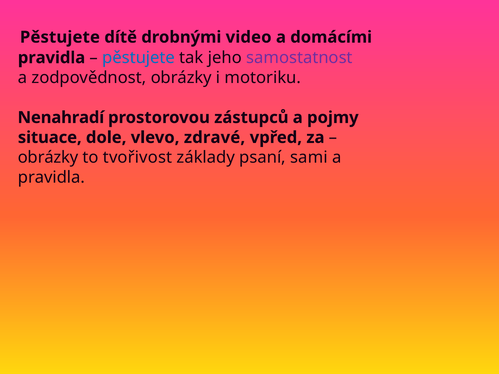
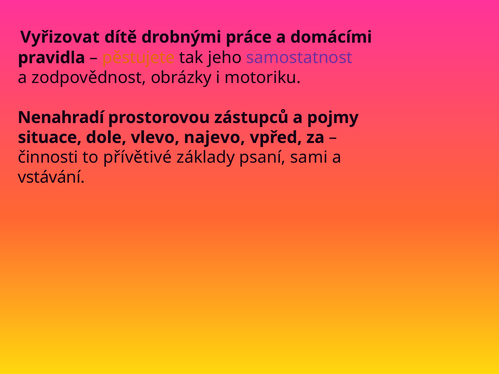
Pěstujete: Pěstujete -> Vyřizovat (60, 37)
video: video -> práce (249, 37)
pěstujete colour: blue -> orange (139, 58)
zdravé: zdravé -> najevo (215, 138)
obrázky: obrázky -> činnosti (48, 158)
tvořivost: tvořivost -> přívětivé (137, 158)
pravidla: pravidla -> vstávání (51, 177)
